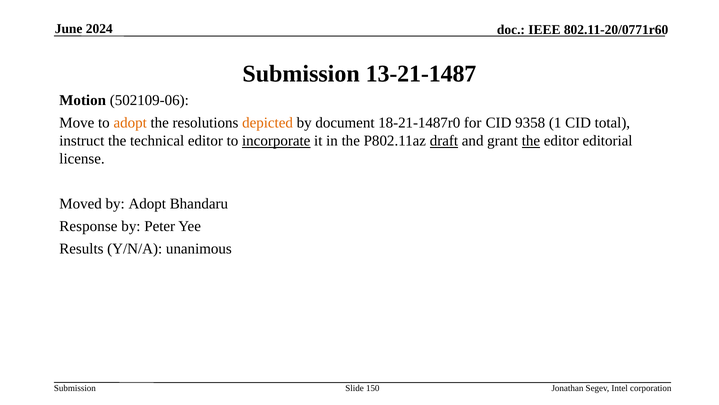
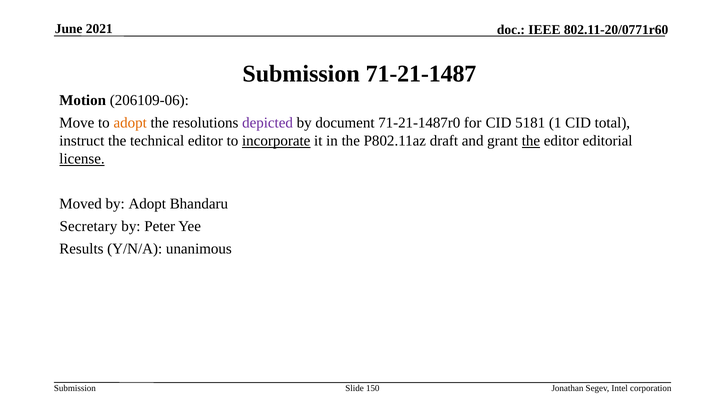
2024: 2024 -> 2021 (99, 29)
13-21-1487: 13-21-1487 -> 71-21-1487 (421, 74)
502109-06: 502109-06 -> 206109-06 (149, 100)
depicted colour: orange -> purple (268, 123)
18-21-1487r0: 18-21-1487r0 -> 71-21-1487r0 (419, 123)
9358: 9358 -> 5181 (530, 123)
draft underline: present -> none (444, 141)
license underline: none -> present (82, 159)
Response: Response -> Secretary (88, 226)
